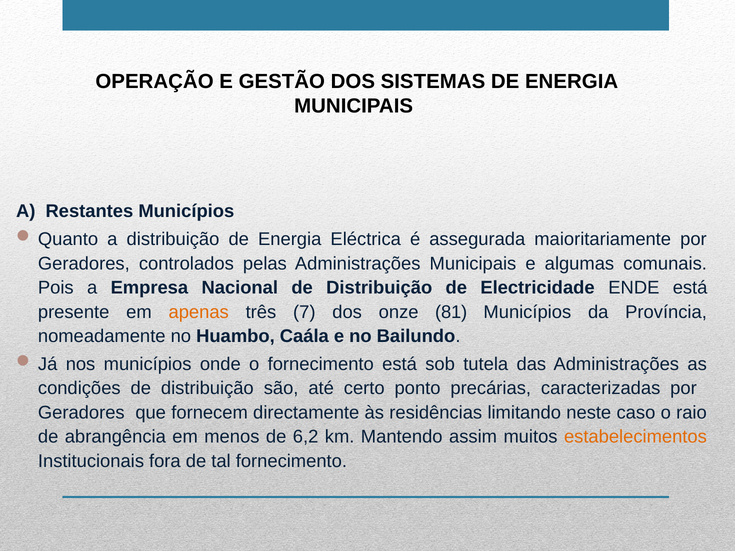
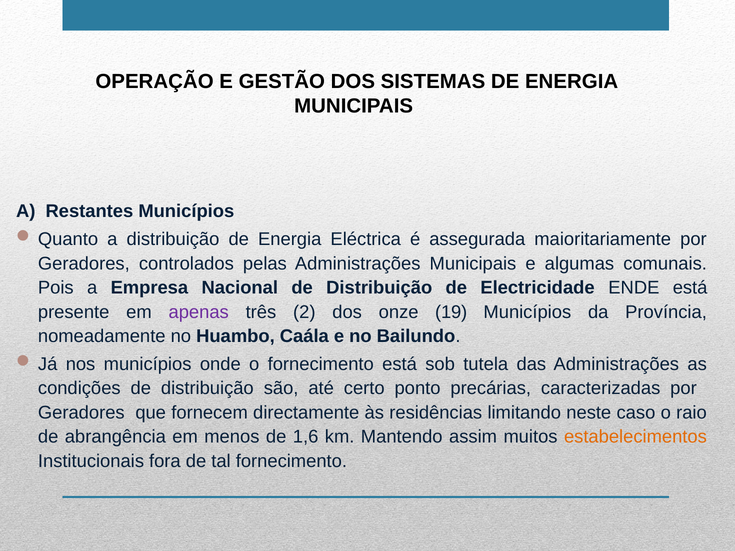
apenas colour: orange -> purple (199, 312)
7: 7 -> 2 (304, 312)
81: 81 -> 19 (451, 312)
6,2: 6,2 -> 1,6 (306, 437)
